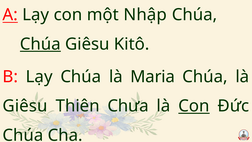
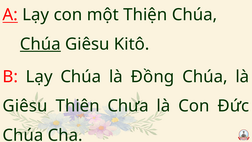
Nhập: Nhập -> Thiện (145, 15)
Maria: Maria -> Đồng (152, 77)
Con underline: present -> none (194, 106)
